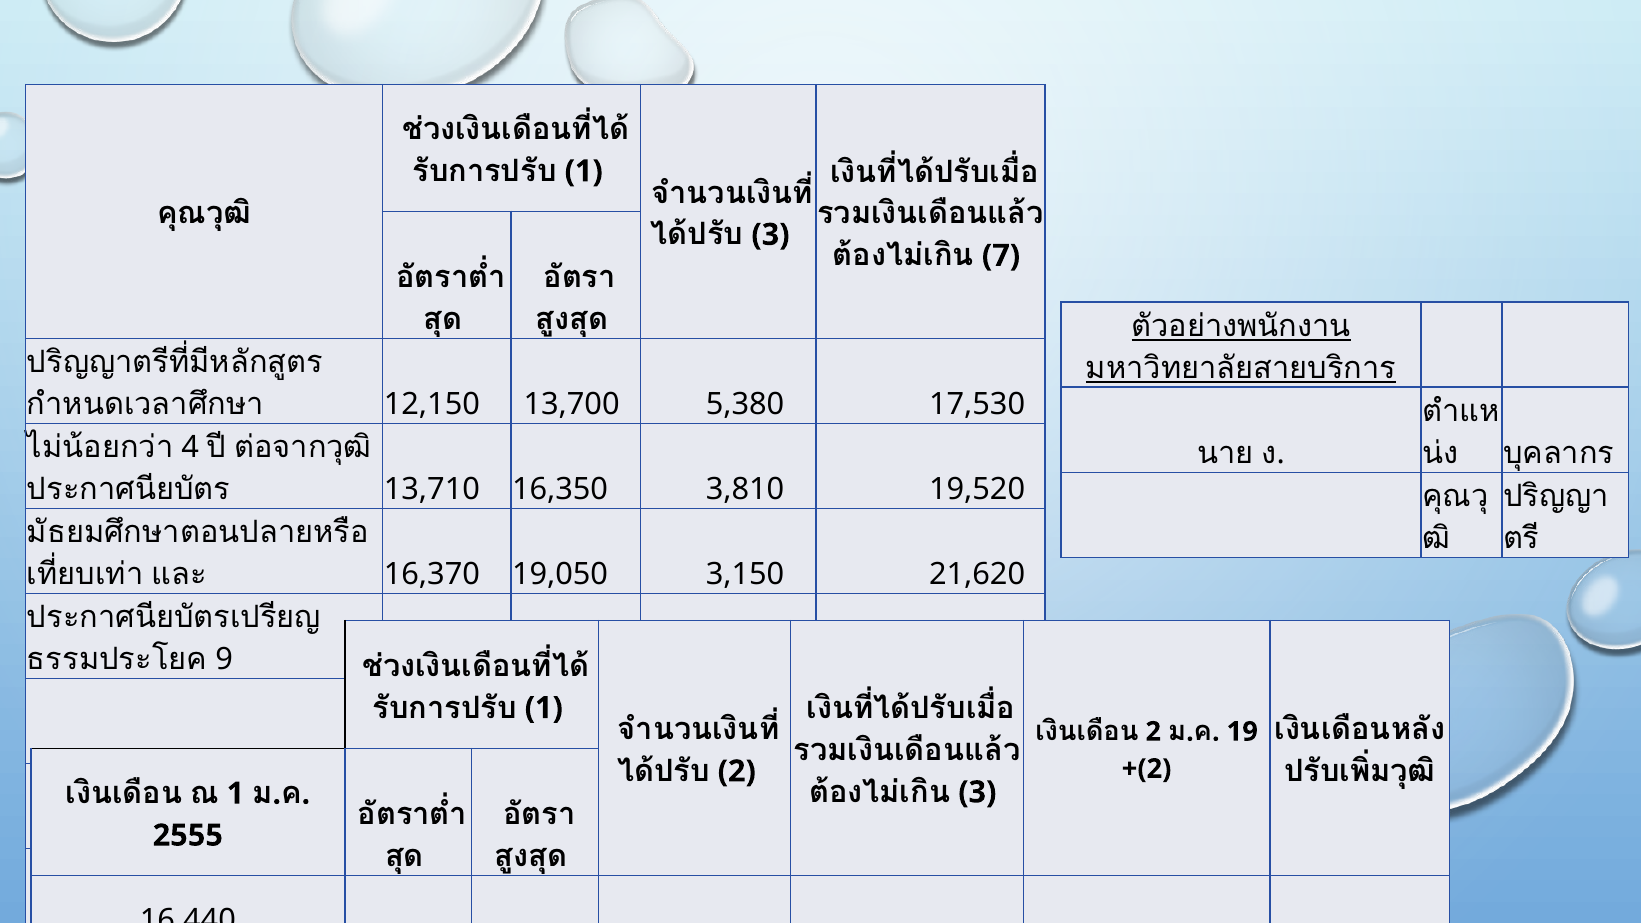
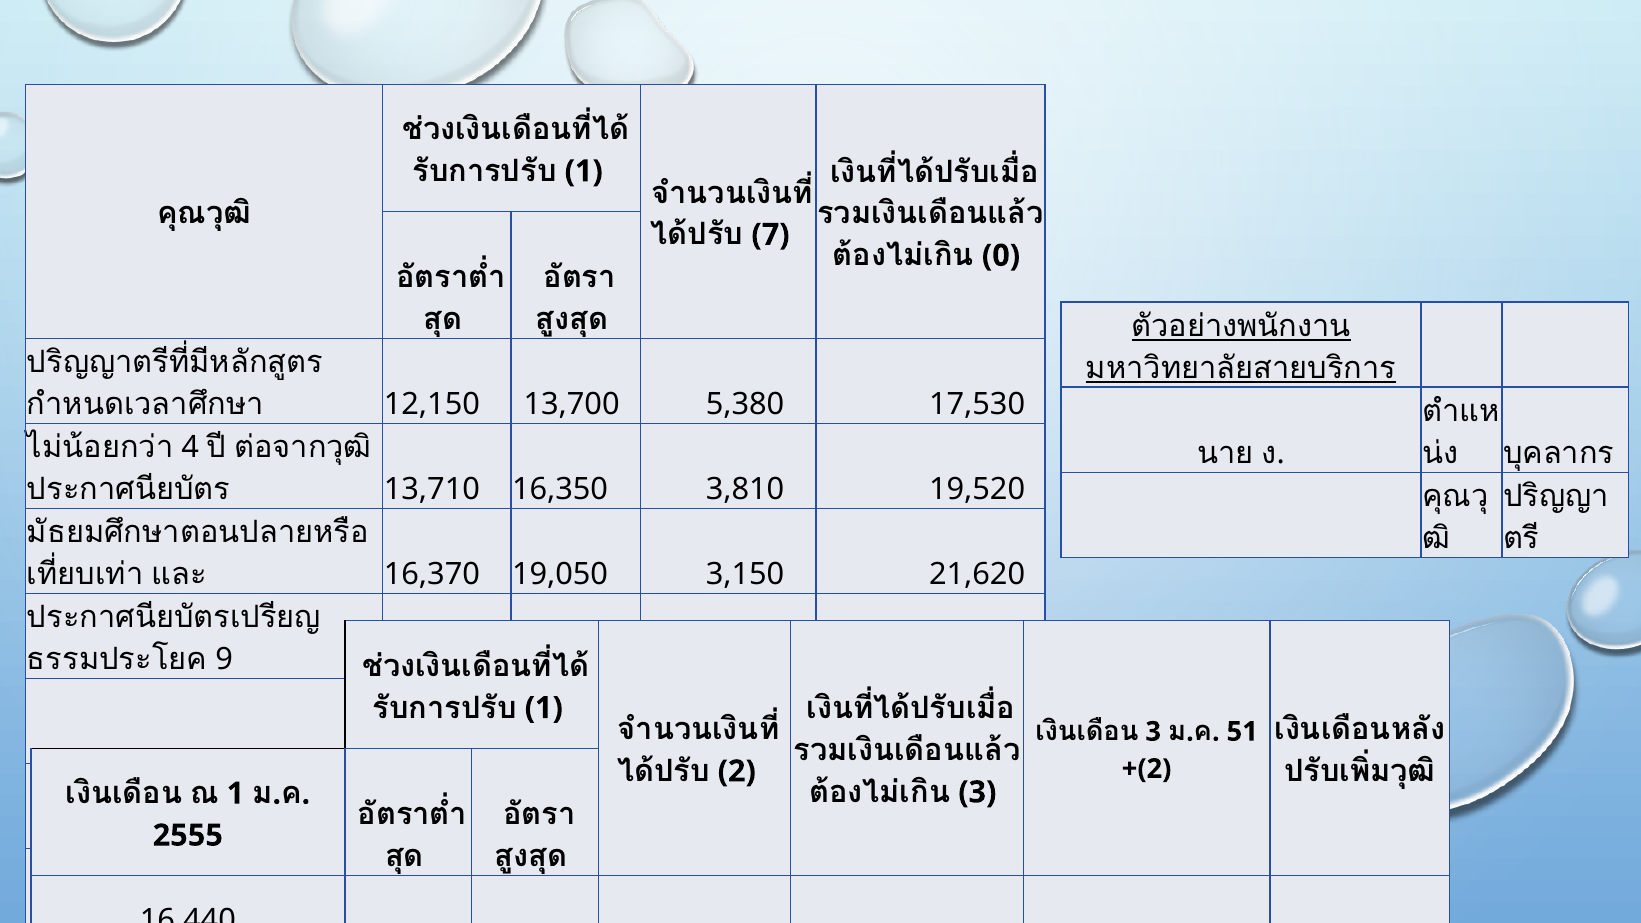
3: 3 -> 7 (771, 235)
7: 7 -> 0 (1001, 256)
2: 2 -> 3 (1153, 732)
19: 19 -> 51 (1242, 732)
